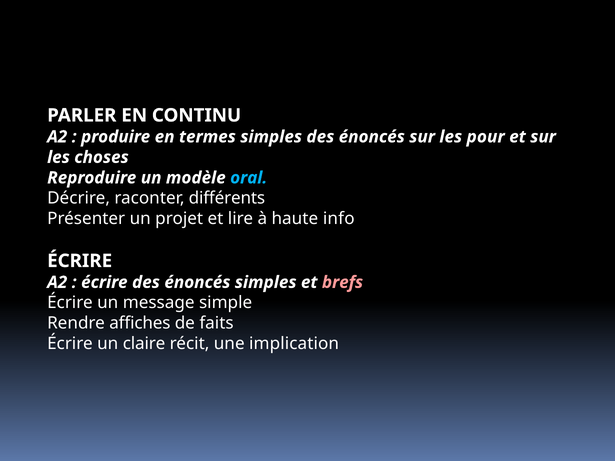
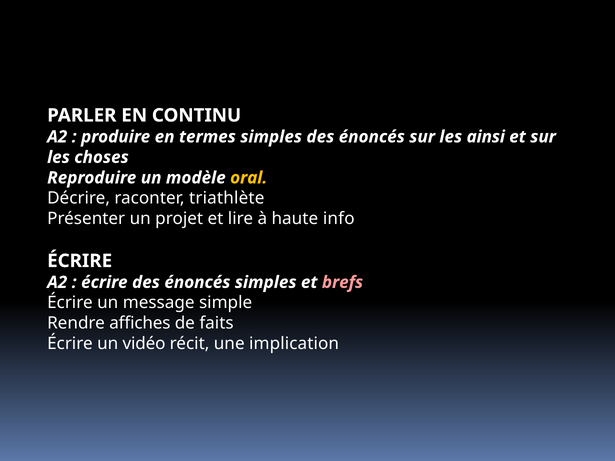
pour: pour -> ainsi (486, 137)
oral colour: light blue -> yellow (249, 178)
différents: différents -> triathlète (227, 198)
claire: claire -> vidéo (144, 344)
